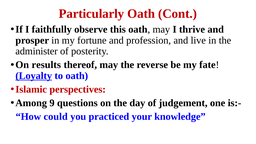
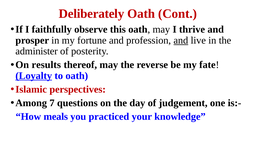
Particularly: Particularly -> Deliberately (91, 14)
and underline: none -> present (181, 40)
9: 9 -> 7 (52, 103)
could: could -> meals (56, 117)
